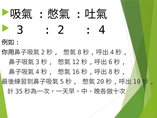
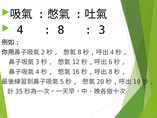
3: 3 -> 4 (20, 30)
2: 2 -> 8 (61, 30)
4: 4 -> 3 (102, 30)
